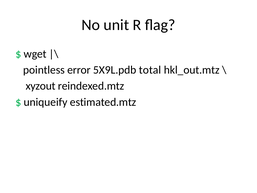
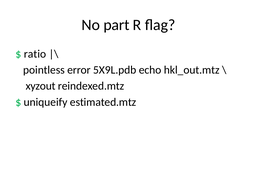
unit: unit -> part (116, 25)
wget: wget -> ratio (35, 54)
total: total -> echo (150, 70)
